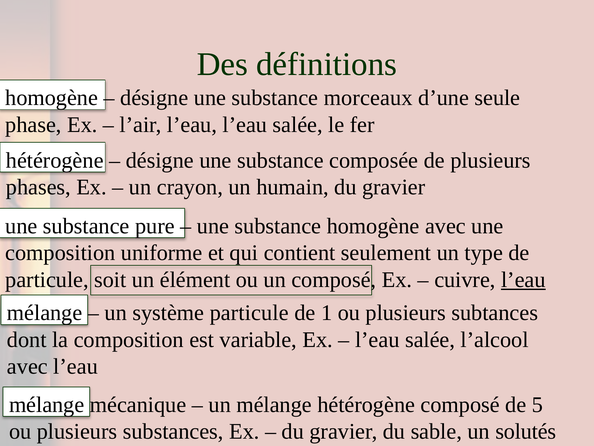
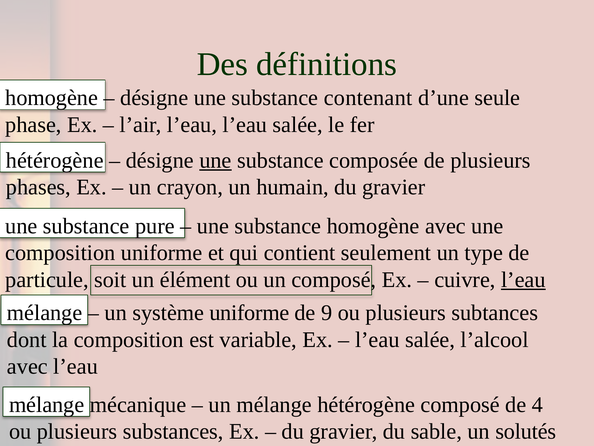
morceaux: morceaux -> contenant (368, 98)
une underline: none -> present (215, 160)
système particule: particule -> uniforme (249, 313)
1: 1 -> 9 (327, 313)
5: 5 -> 4 (537, 404)
